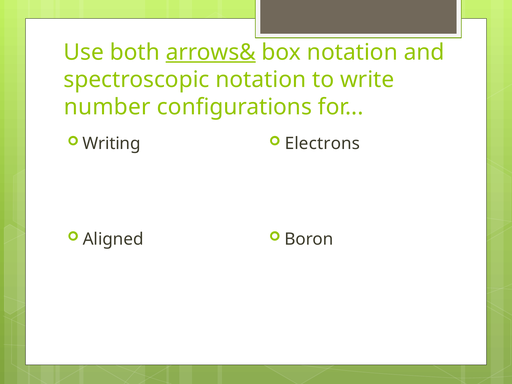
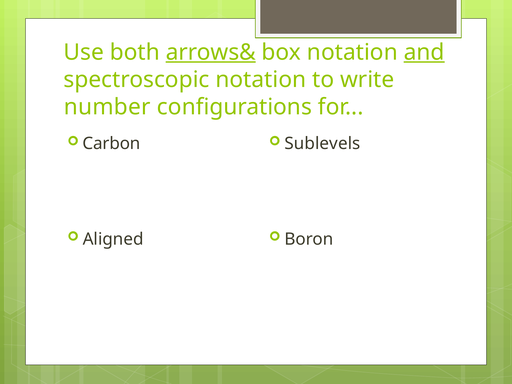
and underline: none -> present (424, 52)
Writing: Writing -> Carbon (112, 144)
Electrons: Electrons -> Sublevels (322, 144)
